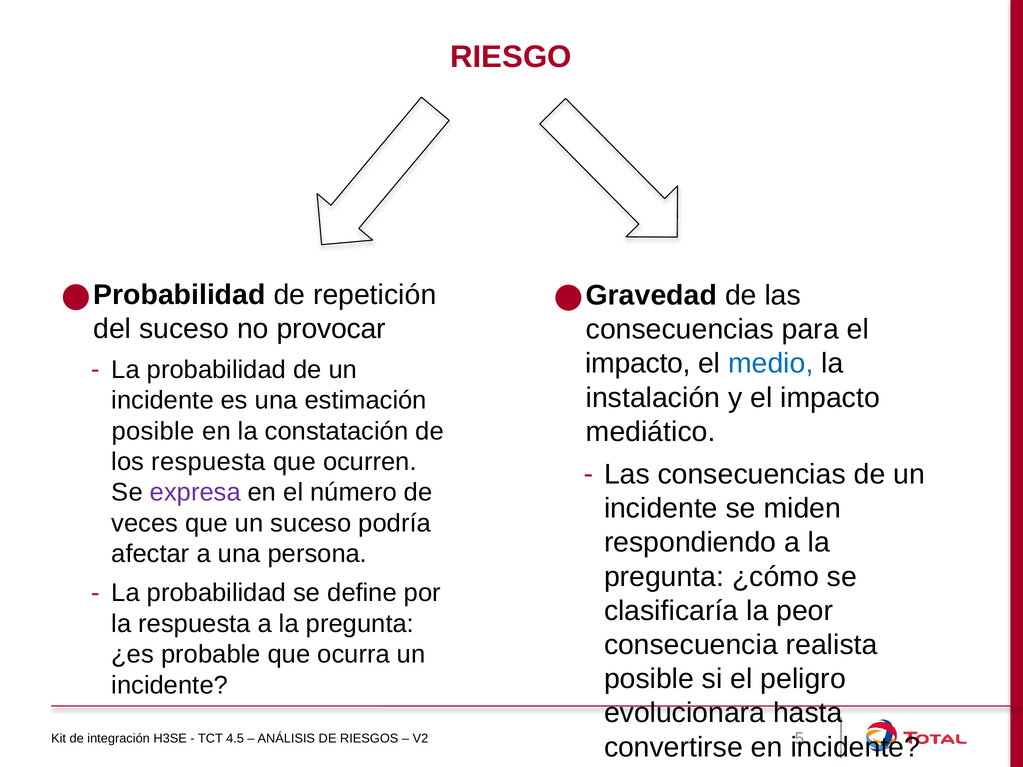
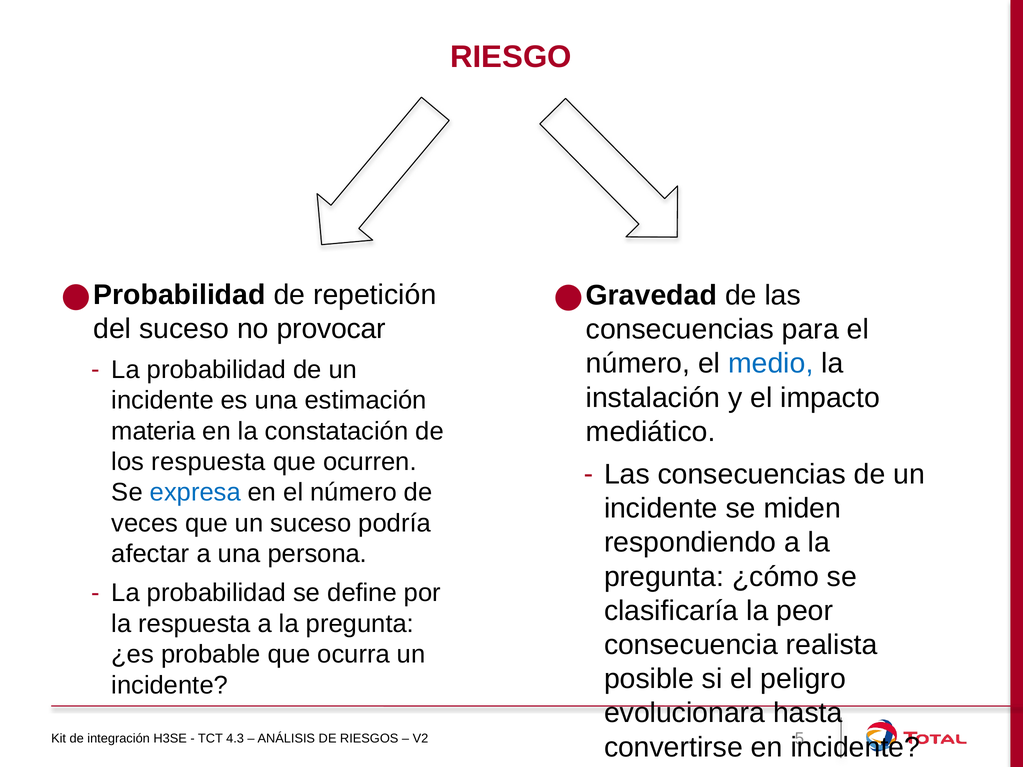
impacto: impacto -> número (638, 364)
posible: posible -> materia (153, 431)
expresa colour: purple -> blue (195, 493)
4.5: 4.5 -> 4.3 (235, 739)
